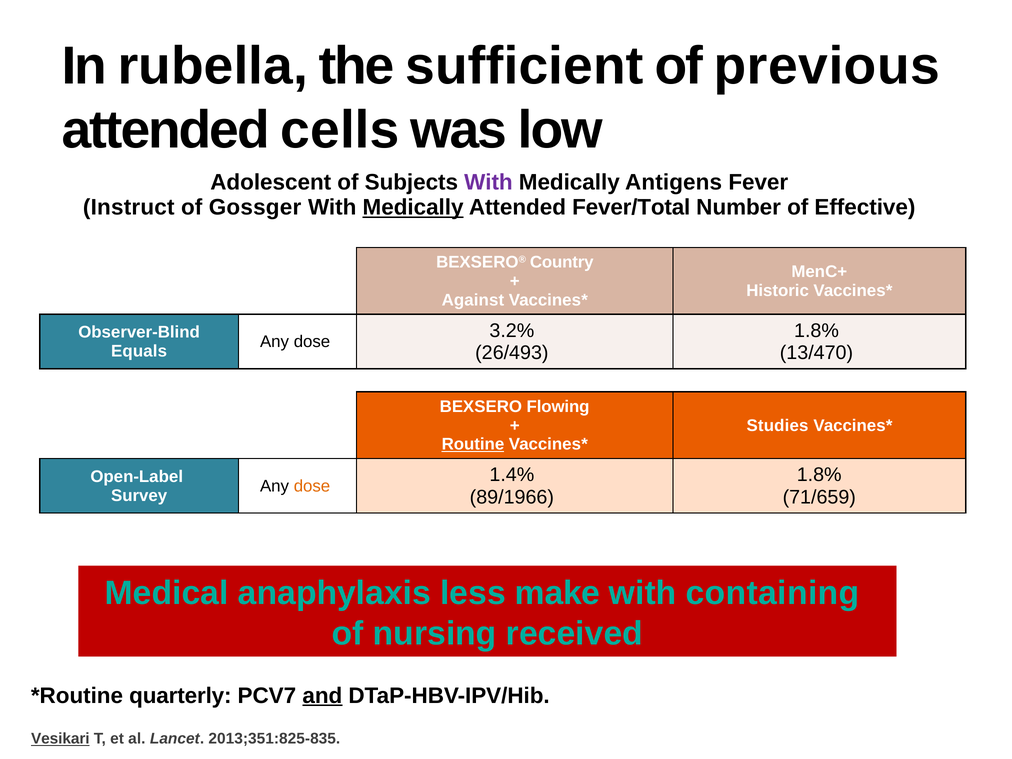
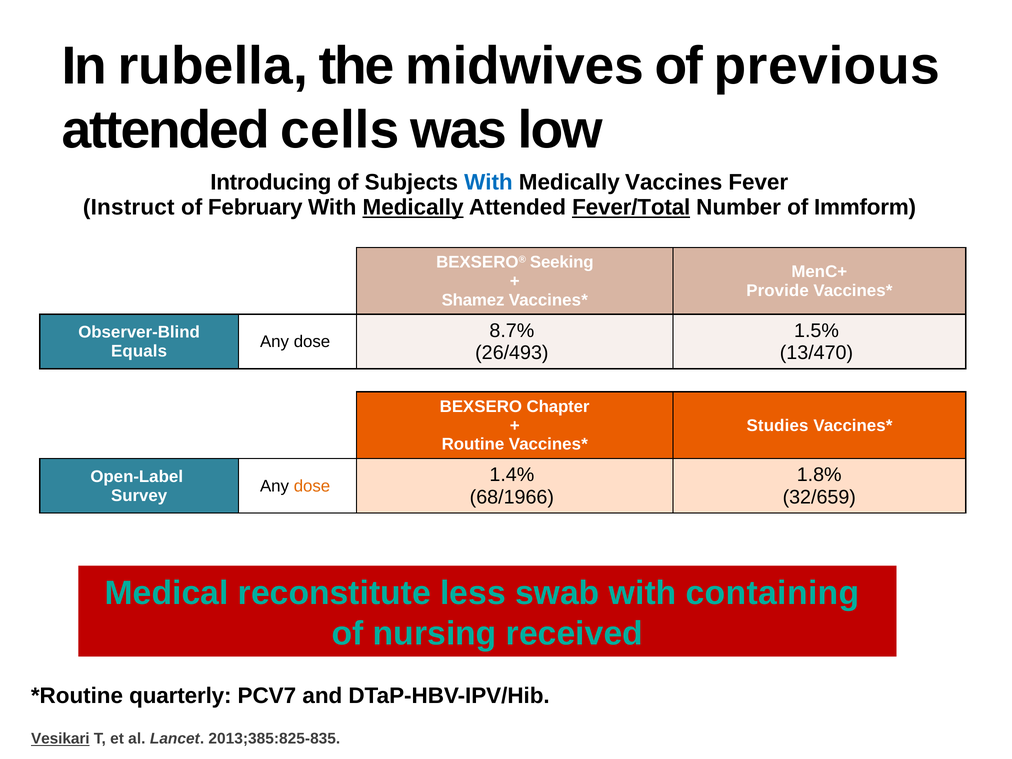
sufficient: sufficient -> midwives (525, 66)
Adolescent: Adolescent -> Introducing (271, 182)
With colour: purple -> blue (488, 182)
Antigens: Antigens -> Vaccines (674, 182)
Gossger: Gossger -> February (255, 207)
Fever/Total underline: none -> present (631, 207)
Effective: Effective -> Immform (865, 207)
Country: Country -> Seeking (562, 262)
Historic: Historic -> Provide (778, 291)
Against: Against -> Shamez (473, 300)
3.2%: 3.2% -> 8.7% (512, 331)
1.8%: 1.8% -> 1.5% (817, 331)
Flowing: Flowing -> Chapter (558, 407)
Routine underline: present -> none (473, 444)
89/1966: 89/1966 -> 68/1966 (512, 497)
71/659: 71/659 -> 32/659 (819, 497)
anaphylaxis: anaphylaxis -> reconstitute (334, 593)
make: make -> swab (557, 593)
and underline: present -> none (322, 696)
2013;351:825-835: 2013;351:825-835 -> 2013;385:825-835 (274, 739)
